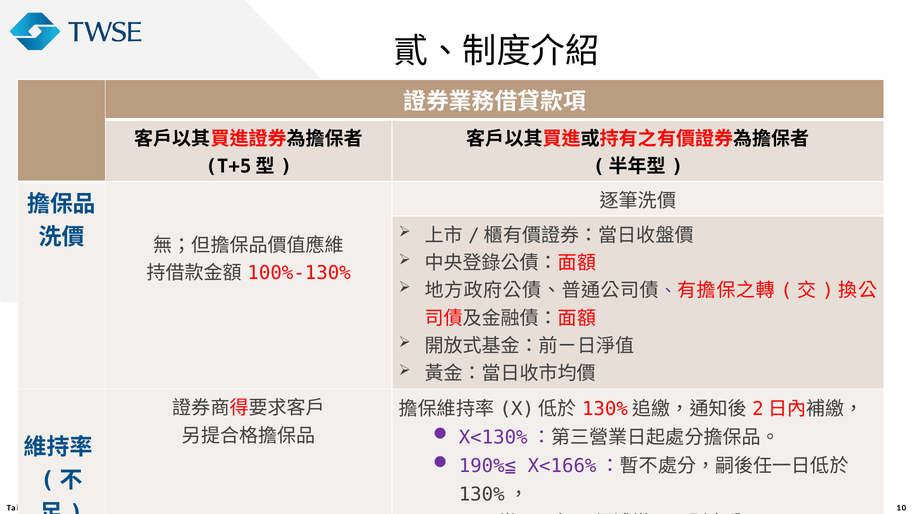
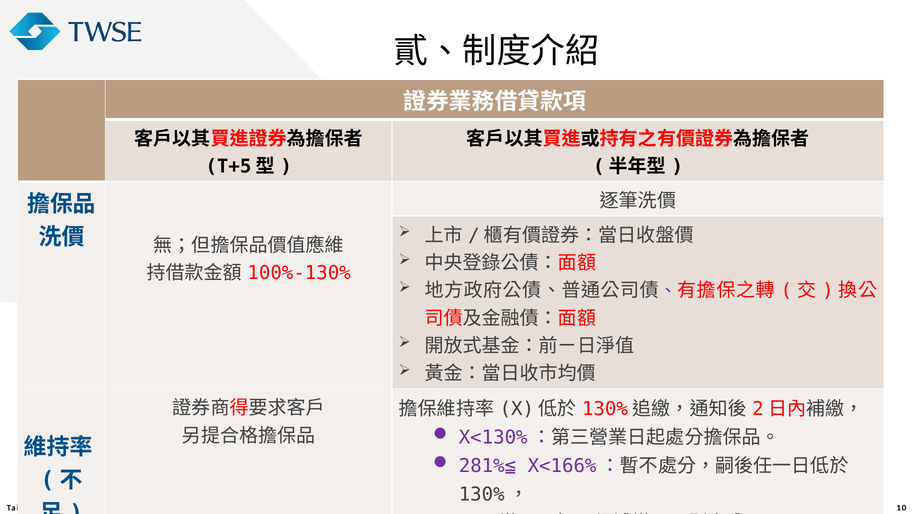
190%≦: 190%≦ -> 281%≦ (487, 466)
